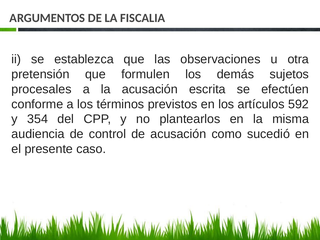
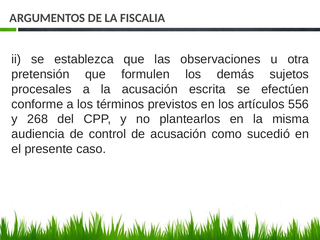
592: 592 -> 556 (298, 104)
354: 354 -> 268 (38, 119)
